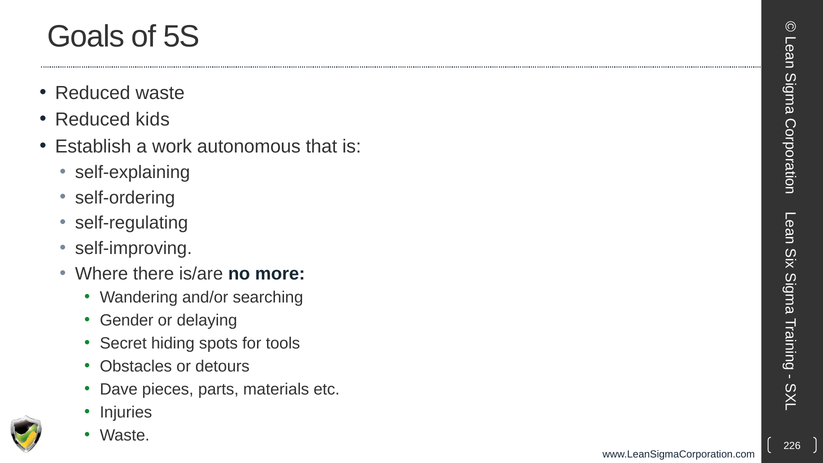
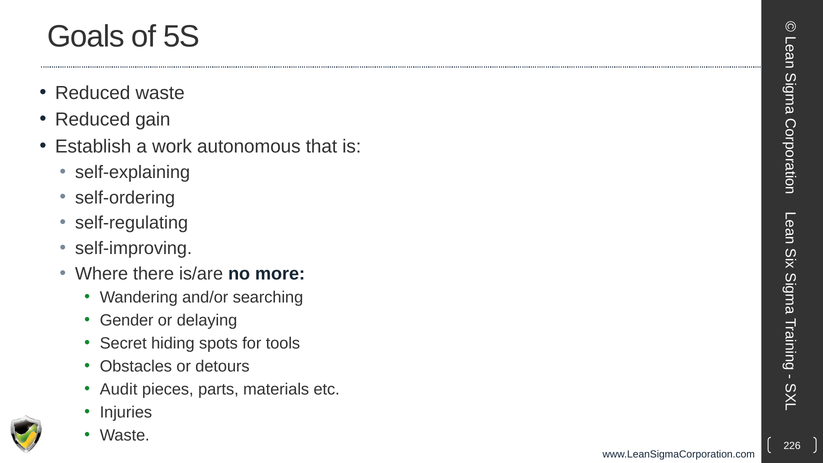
kids: kids -> gain (153, 120)
Dave: Dave -> Audit (119, 389)
